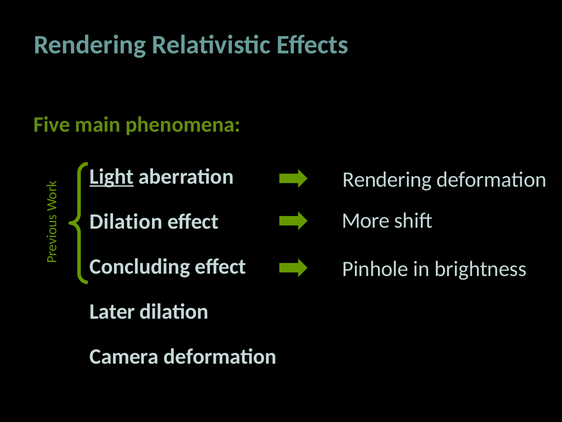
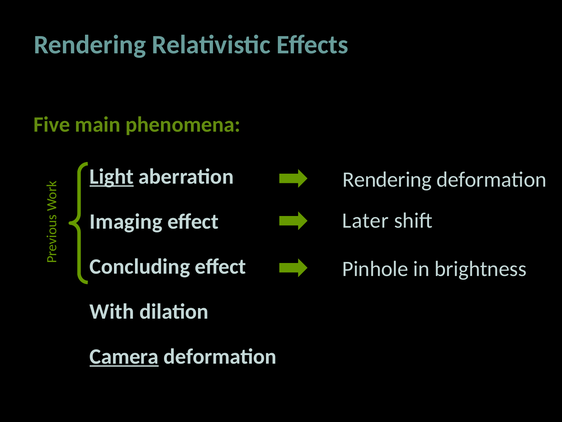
More: More -> Later (365, 220)
Dilation: Dilation -> Imaging (126, 221)
Later: Later -> With (112, 311)
Camera underline: none -> present (124, 356)
